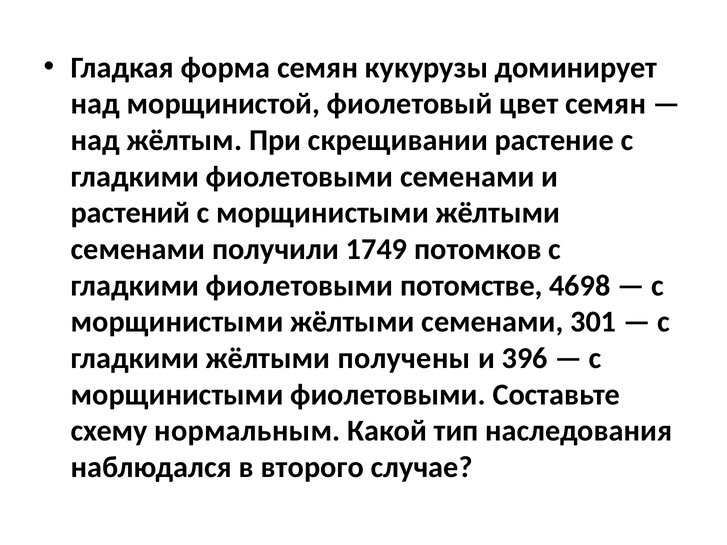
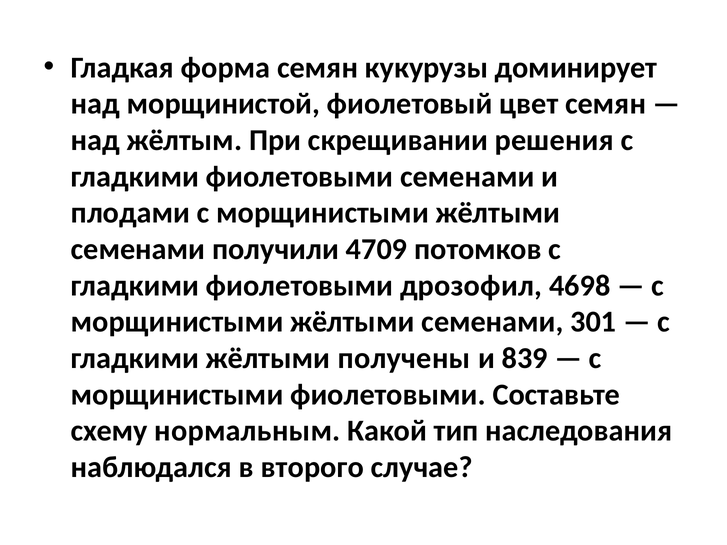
растение: растение -> решения (554, 140)
растений: растений -> плодами (130, 213)
1749: 1749 -> 4709 (377, 249)
потомстве: потомстве -> дрозофил (471, 286)
396: 396 -> 839 (525, 358)
